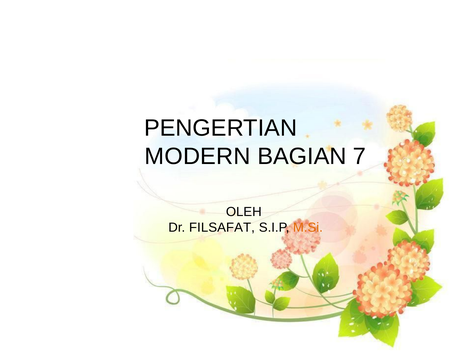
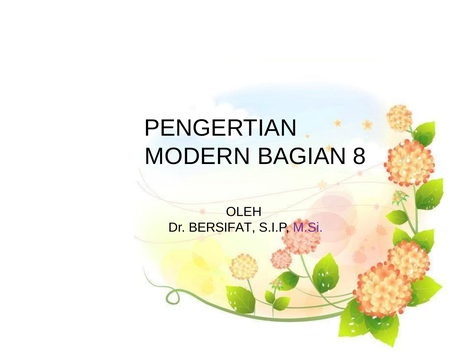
7: 7 -> 8 (360, 156)
FILSAFAT: FILSAFAT -> BERSIFAT (222, 227)
M.Si colour: orange -> purple (308, 227)
